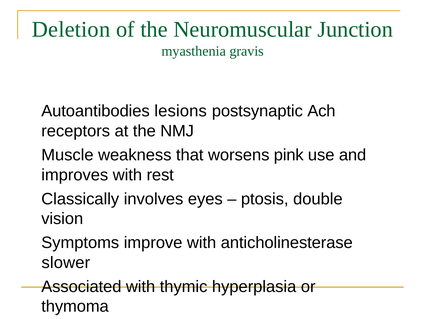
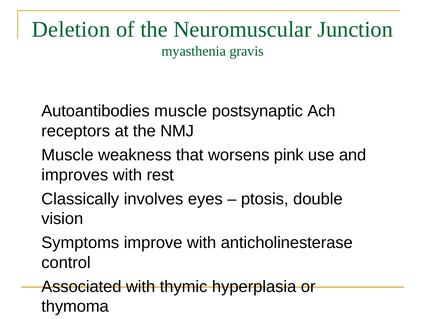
Autoantibodies lesions: lesions -> muscle (181, 111)
slower: slower -> control (66, 262)
